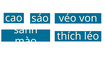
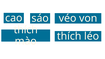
sánh: sánh -> thích (26, 30)
